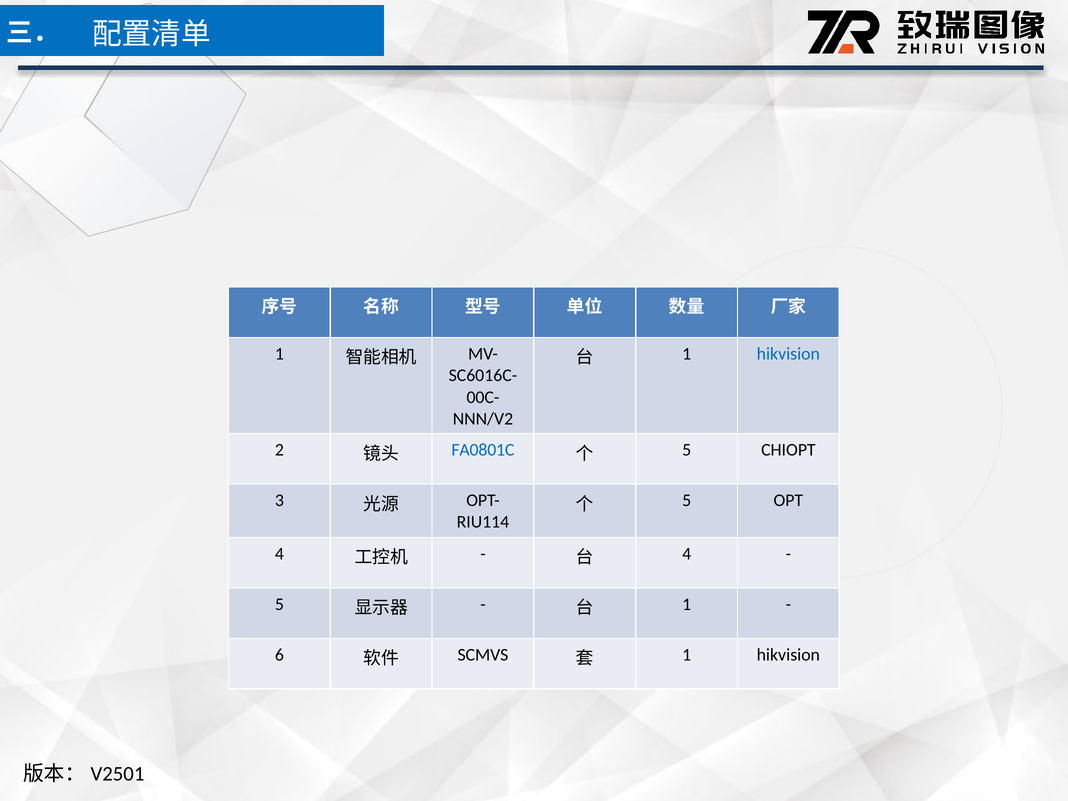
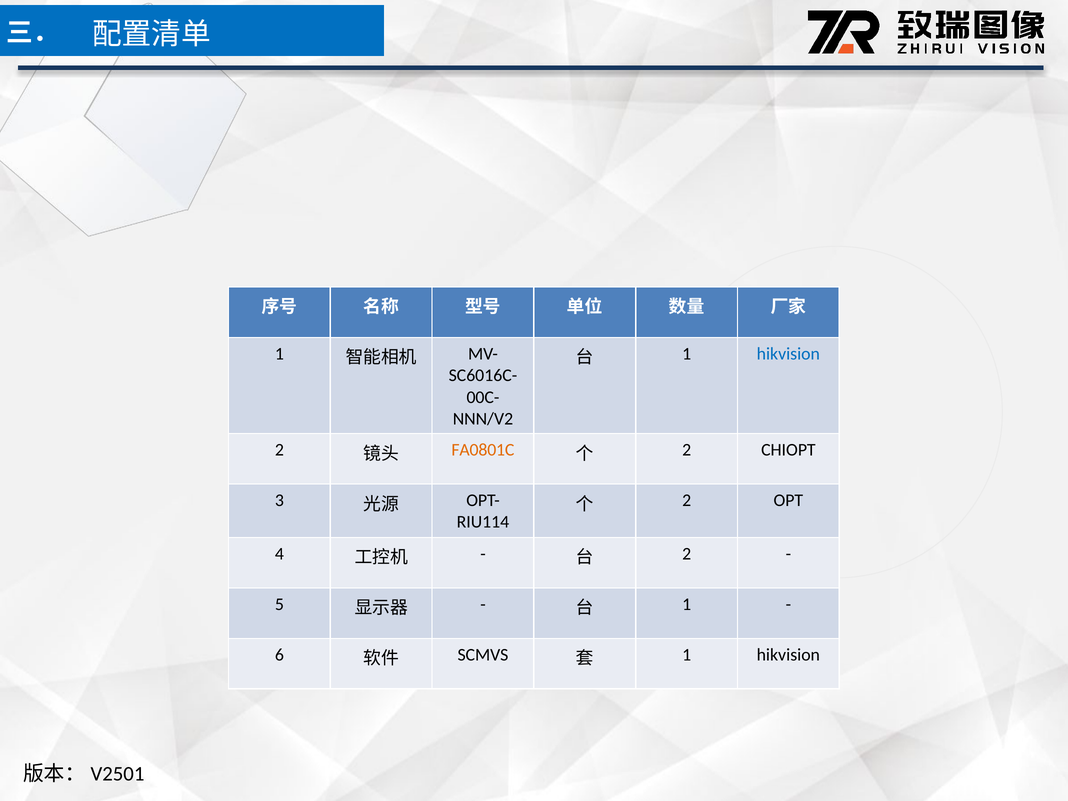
FA0801C colour: blue -> orange (483, 450)
5: 5 -> 2 (687, 450)
5: 5 -> 2 (687, 500)
4: 4 -> 2 (687, 554)
